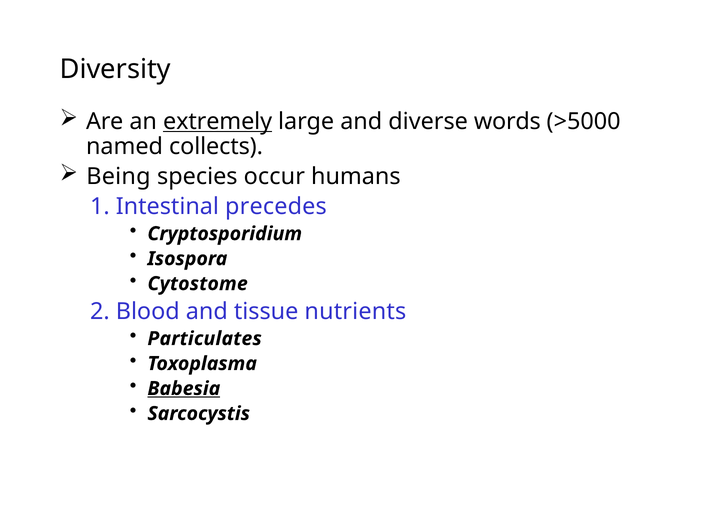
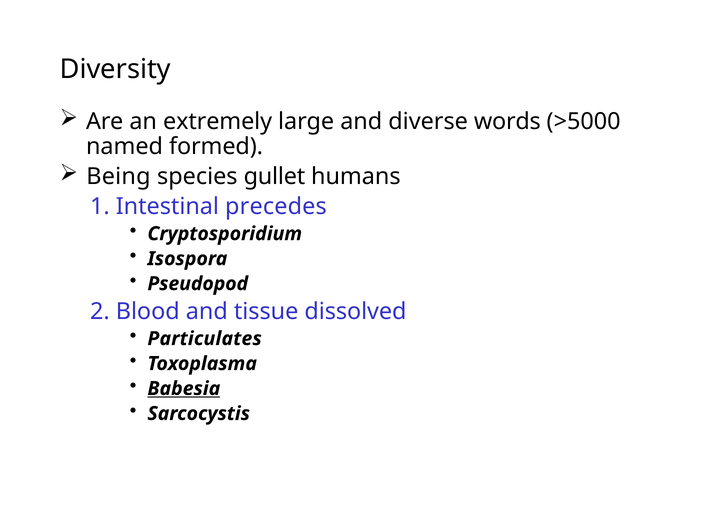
extremely underline: present -> none (218, 121)
collects: collects -> formed (216, 147)
occur: occur -> gullet (274, 177)
Cytostome: Cytostome -> Pseudopod (198, 283)
nutrients: nutrients -> dissolved (355, 311)
